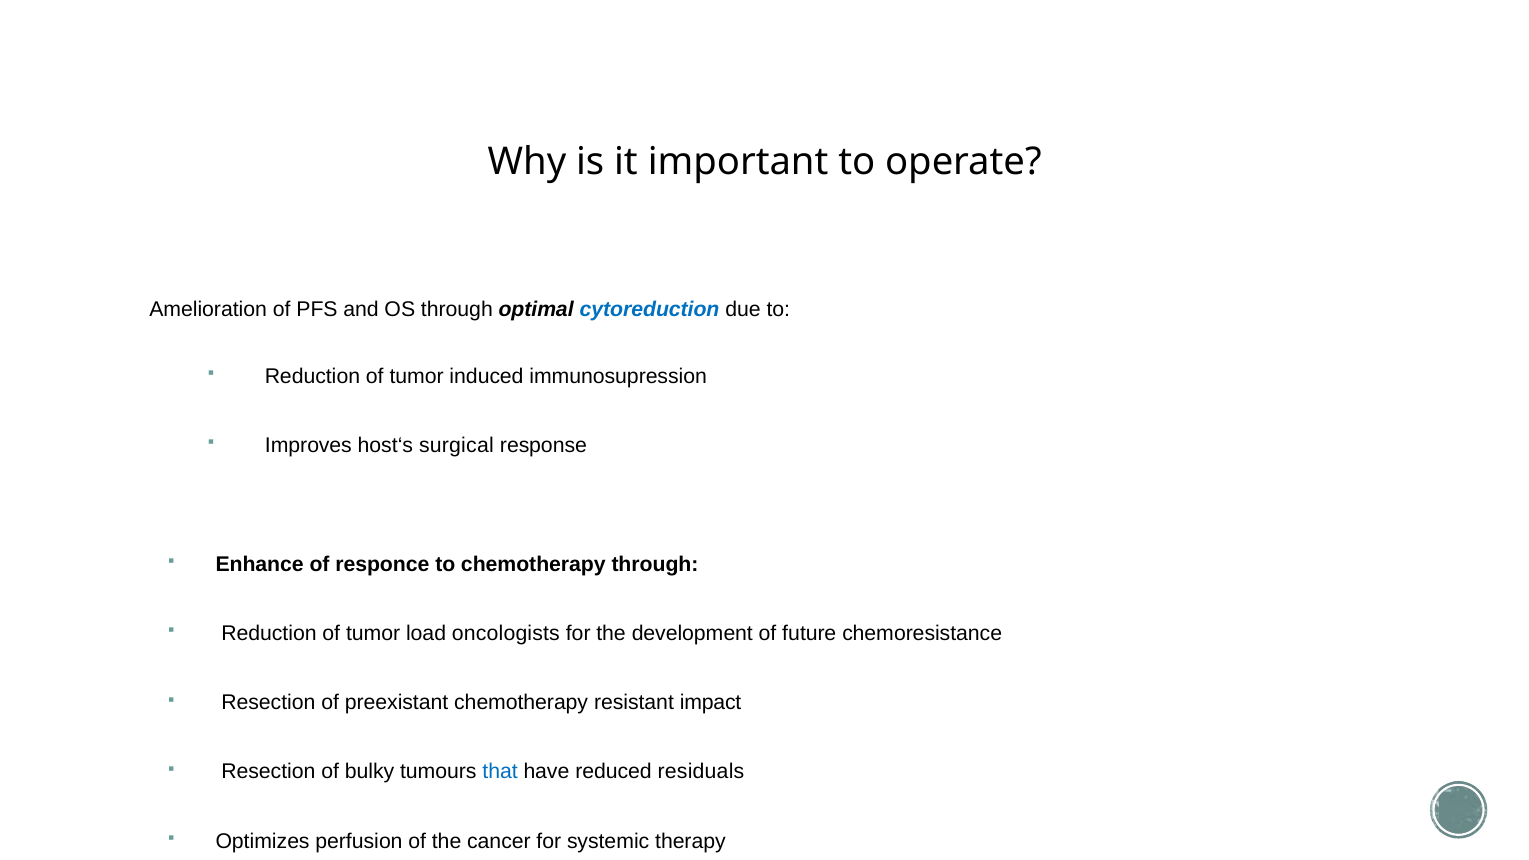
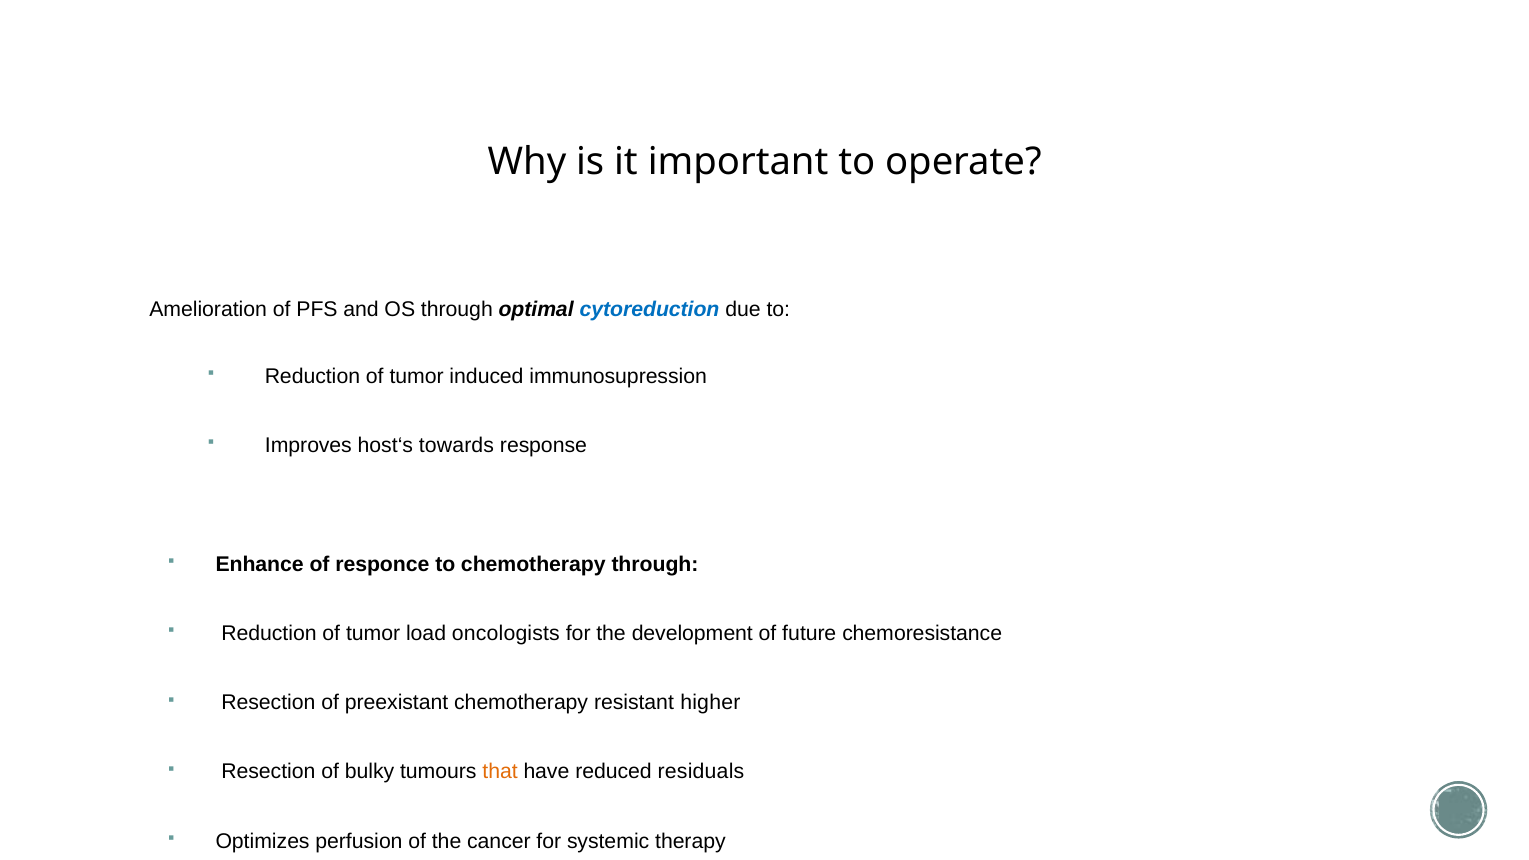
surgical: surgical -> towards (456, 445)
impact: impact -> higher (710, 703)
that colour: blue -> orange (500, 772)
